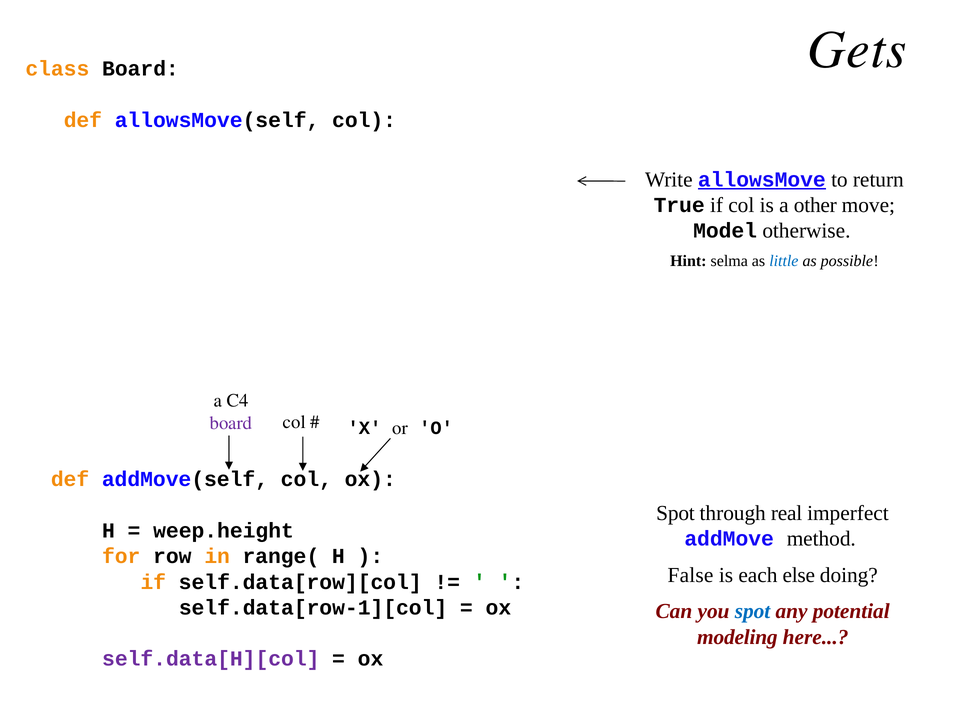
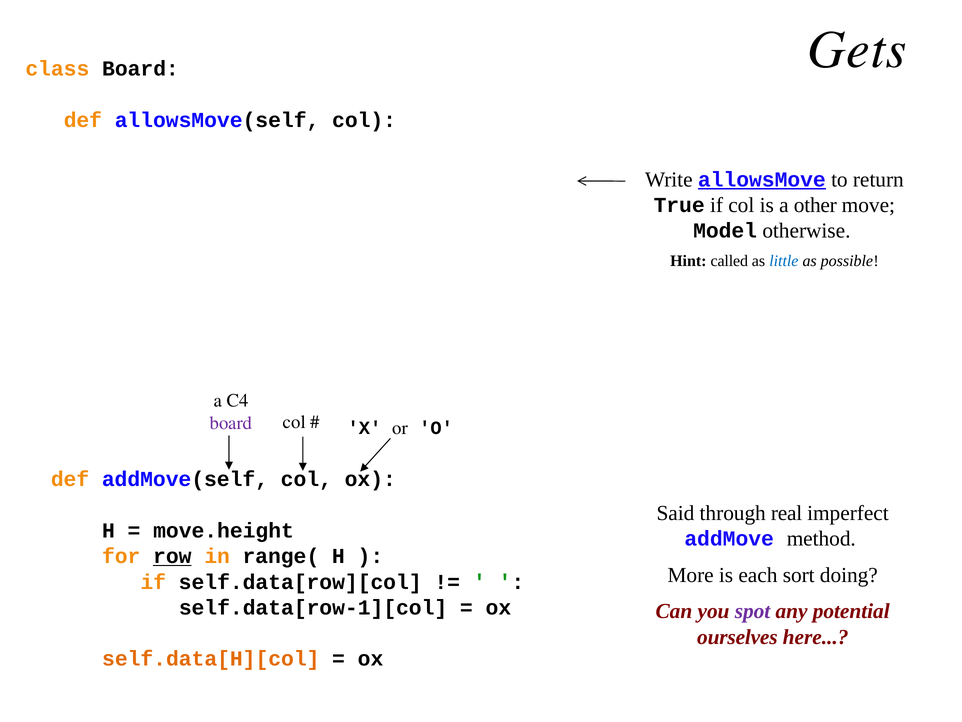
selma: selma -> called (729, 261)
Spot: Spot -> Said (675, 513)
weep.height: weep.height -> move.height (224, 530)
row underline: none -> present (172, 556)
False: False -> More (691, 575)
else: else -> sort (799, 575)
spot colour: blue -> purple (753, 611)
modeling: modeling -> ourselves (737, 637)
self.data[H][col colour: purple -> orange (211, 658)
